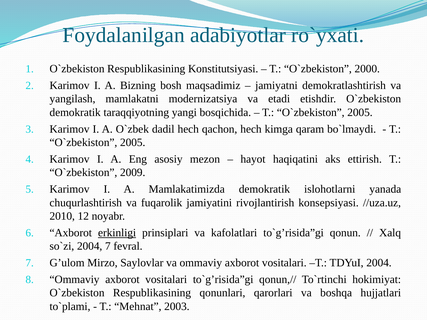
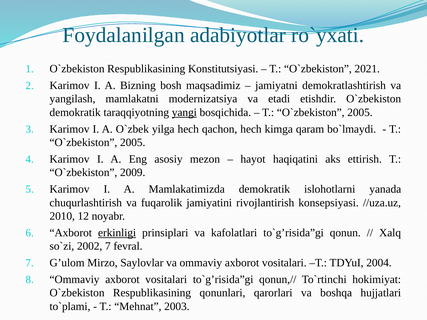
2000: 2000 -> 2021 (367, 69)
yangi underline: none -> present (184, 113)
dadil: dadil -> yilga (163, 129)
2004: 2004 -> 2002 (90, 246)
